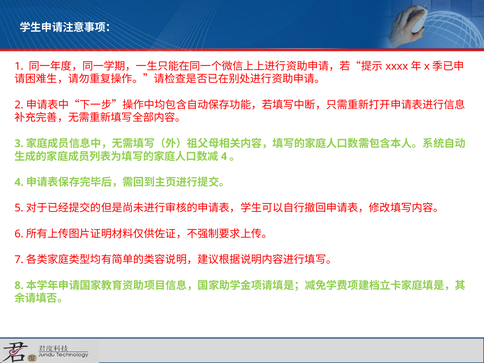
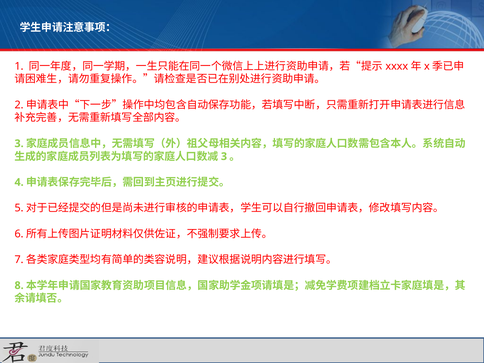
4: 4 -> 3 (224, 156)
